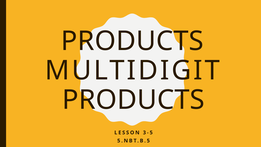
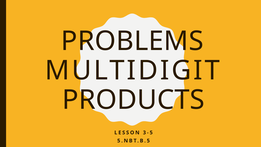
PRODUCTS: PRODUCTS -> PROBLEMS (132, 41)
